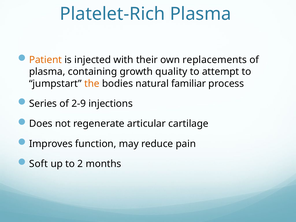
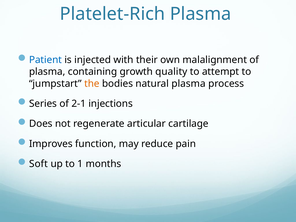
Patient colour: orange -> blue (45, 60)
replacements: replacements -> malalignment (215, 60)
natural familiar: familiar -> plasma (189, 84)
2-9: 2-9 -> 2-1 (79, 104)
2: 2 -> 1 (80, 164)
